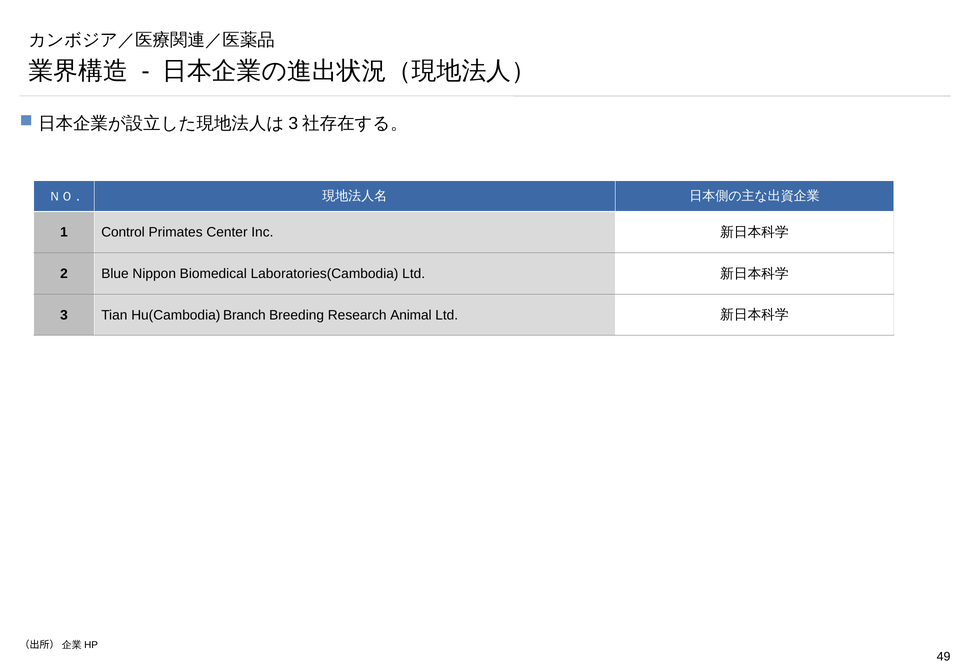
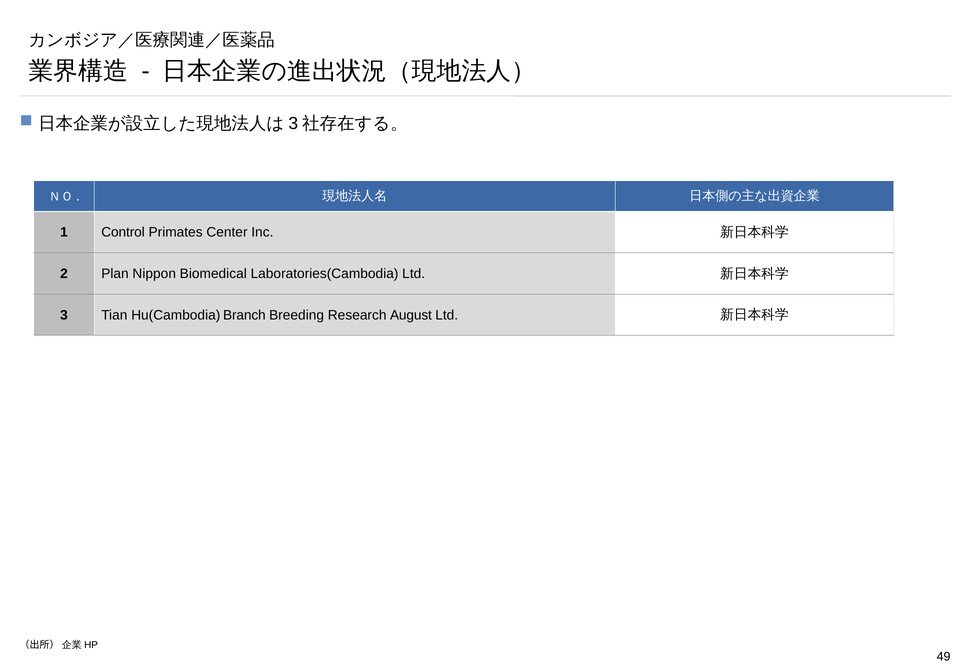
Blue: Blue -> Plan (115, 274)
Animal: Animal -> August (411, 315)
